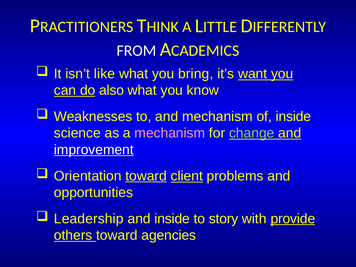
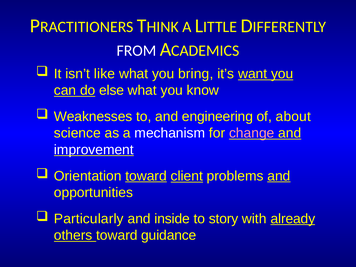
also: also -> else (112, 90)
and mechanism: mechanism -> engineering (217, 116)
of inside: inside -> about (293, 116)
mechanism colour: pink -> white (170, 133)
change colour: light green -> pink (252, 133)
and underline: none -> present (279, 176)
Leadership: Leadership -> Particularly (89, 219)
provide: provide -> already (293, 219)
agencies: agencies -> guidance (169, 235)
